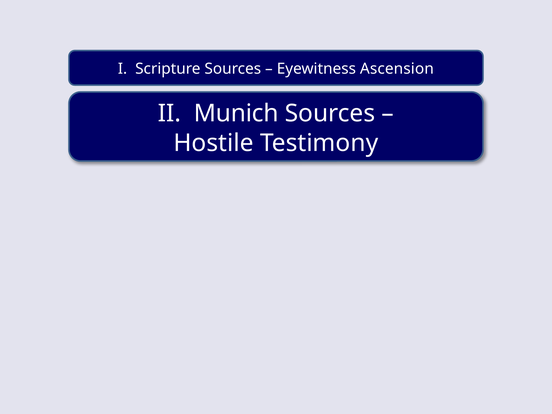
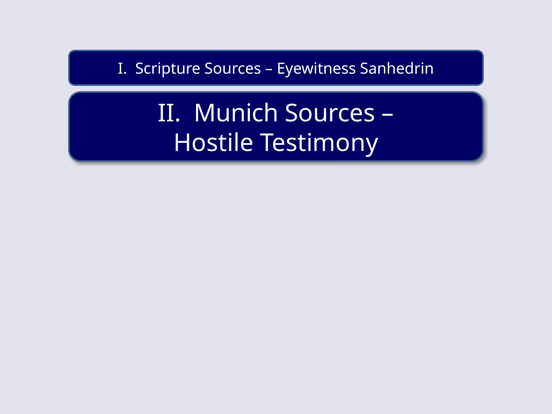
Ascension: Ascension -> Sanhedrin (397, 69)
